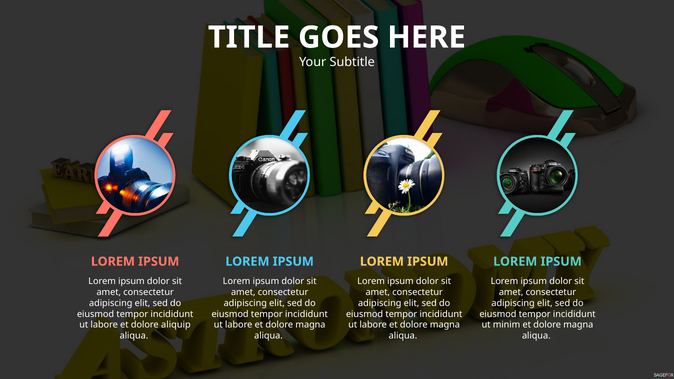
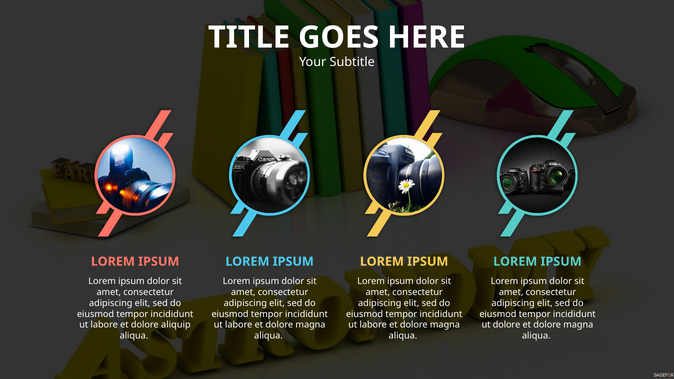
ut minim: minim -> dolore (507, 325)
